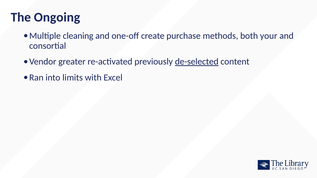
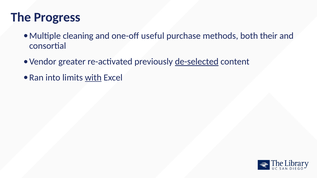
Ongoing: Ongoing -> Progress (57, 17)
create: create -> useful (153, 36)
your: your -> their (269, 36)
with underline: none -> present (93, 78)
